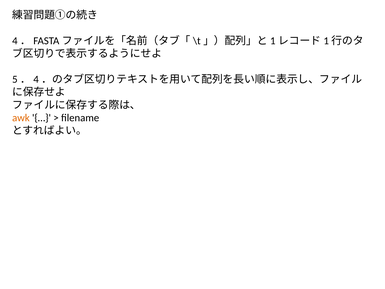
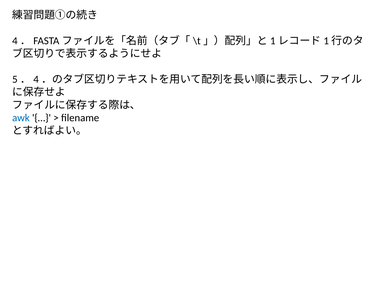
awk colour: orange -> blue (21, 118)
